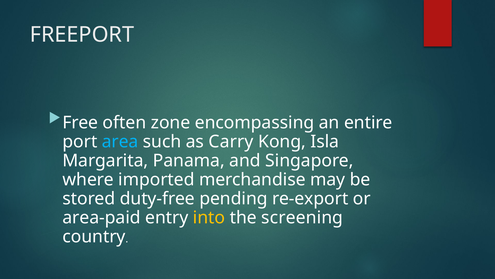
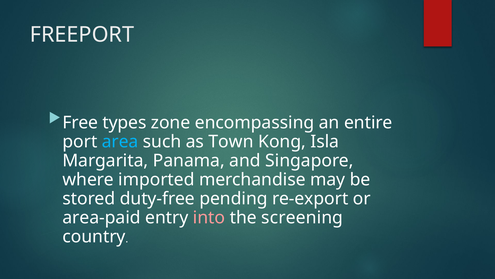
often: often -> types (125, 123)
Carry: Carry -> Town (231, 142)
into colour: yellow -> pink (209, 217)
